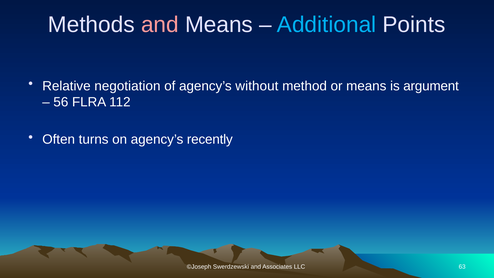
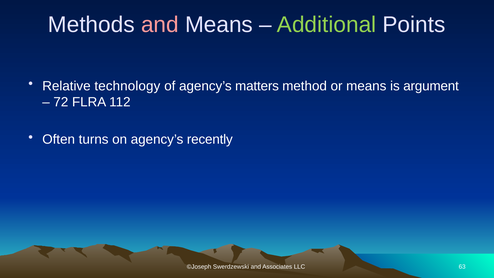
Additional colour: light blue -> light green (327, 25)
negotiation: negotiation -> technology (127, 86)
without: without -> matters (257, 86)
56: 56 -> 72 (61, 102)
